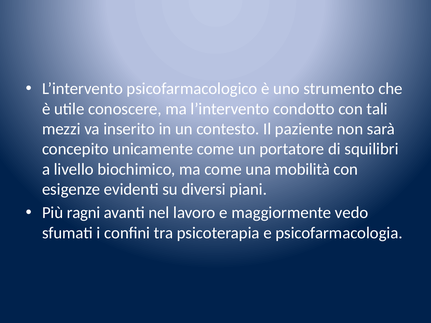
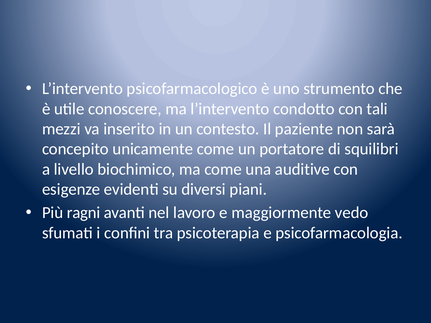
mobilità: mobilità -> auditive (302, 169)
